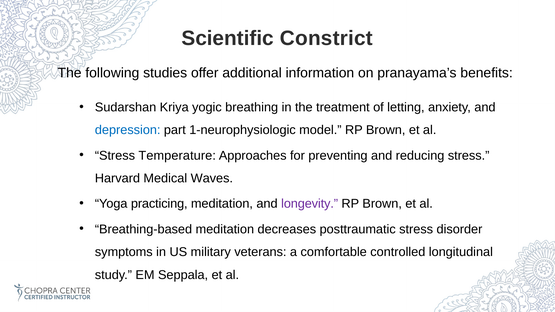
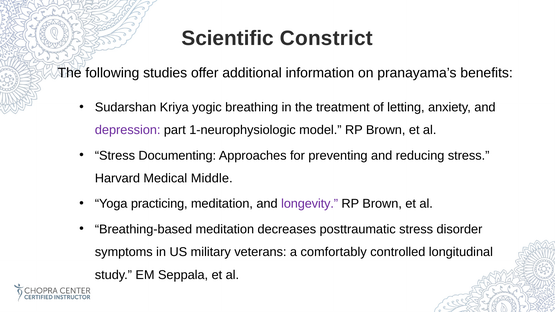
depression colour: blue -> purple (128, 130)
Temperature: Temperature -> Documenting (177, 156)
Waves: Waves -> Middle (212, 178)
comfortable: comfortable -> comfortably (334, 252)
